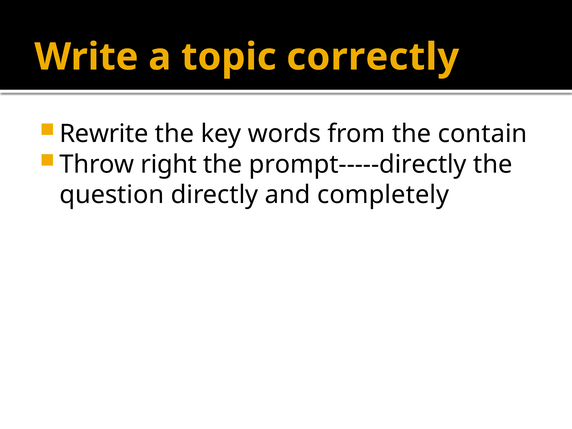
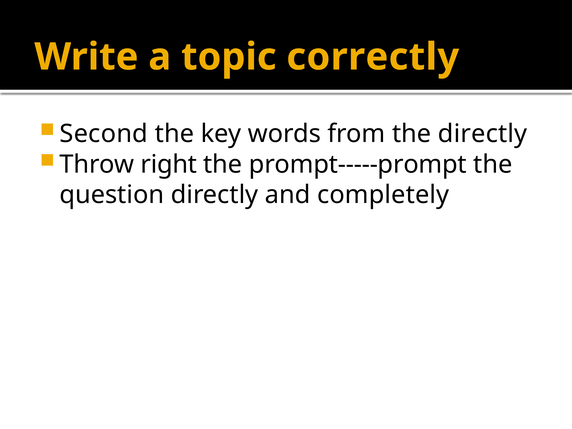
Rewrite: Rewrite -> Second (104, 134)
the contain: contain -> directly (483, 134)
prompt-----directly: prompt-----directly -> prompt-----prompt (358, 164)
